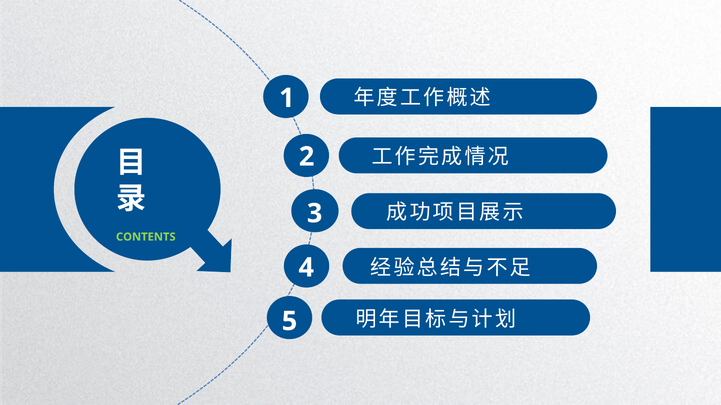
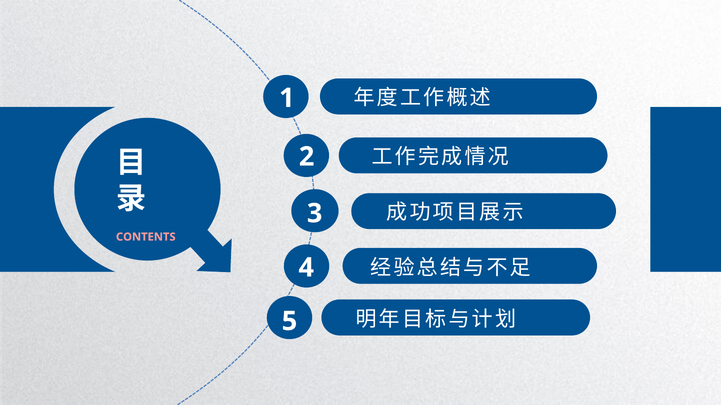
CONTENTS colour: light green -> pink (146, 237)
